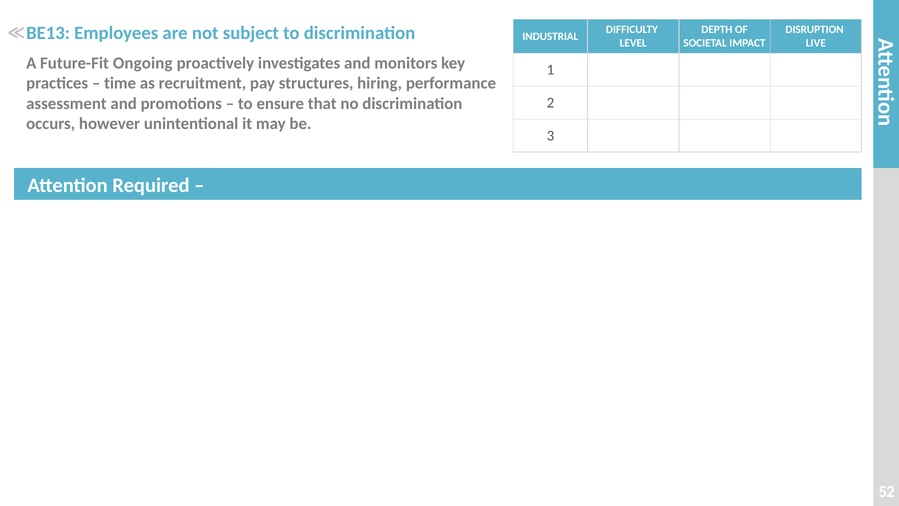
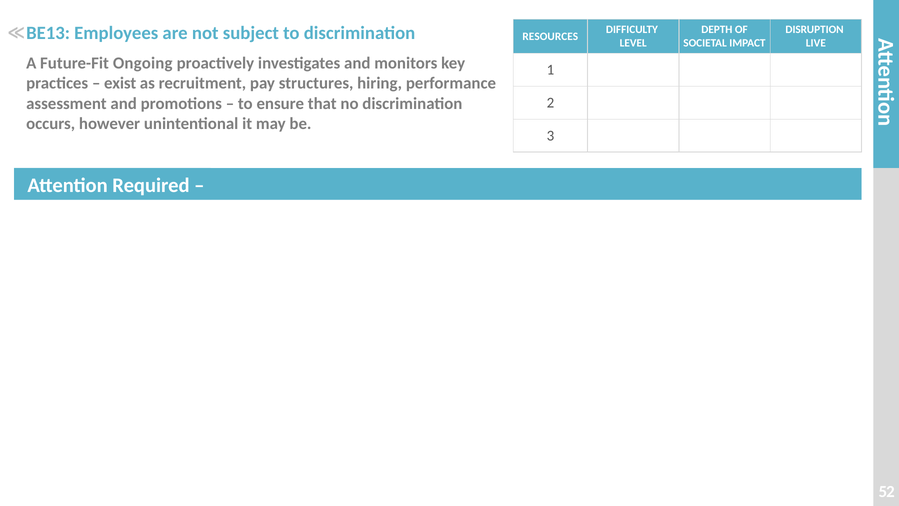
INDUSTRIAL: INDUSTRIAL -> RESOURCES (550, 36)
time: time -> exist (120, 83)
